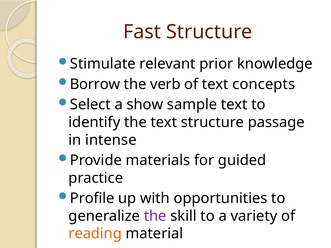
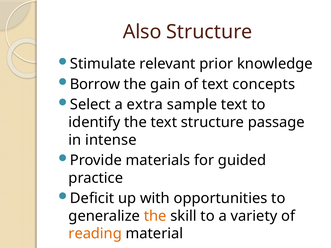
Fast: Fast -> Also (142, 32)
verb: verb -> gain (165, 84)
show: show -> extra (145, 105)
Profile: Profile -> Deficit (92, 199)
the colour: purple -> orange (155, 216)
